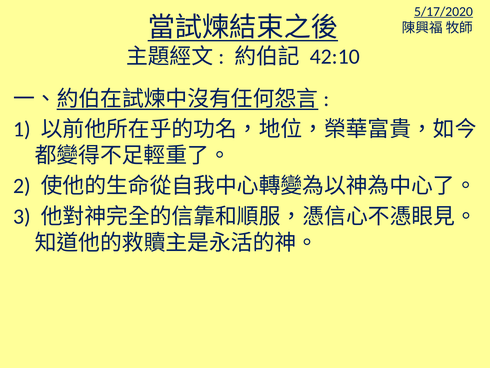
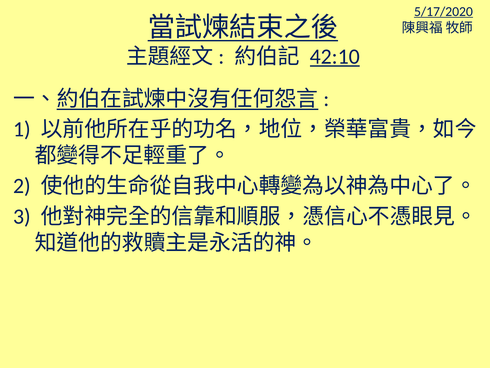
42:10 underline: none -> present (335, 57)
